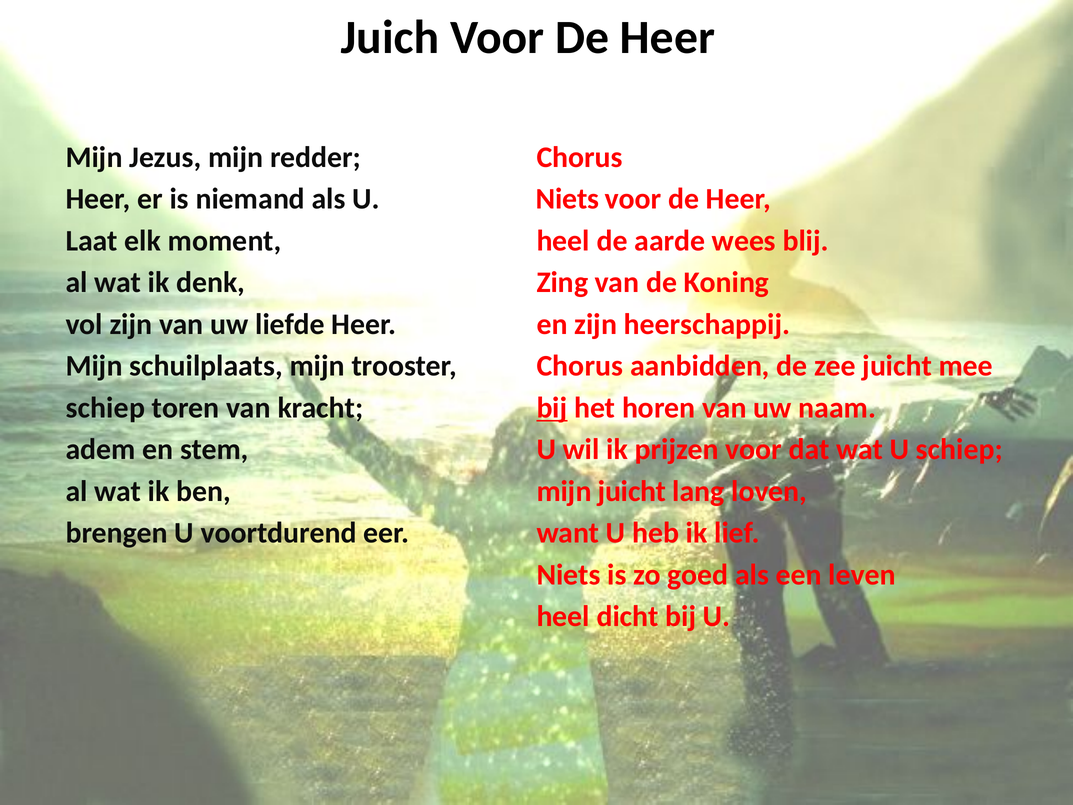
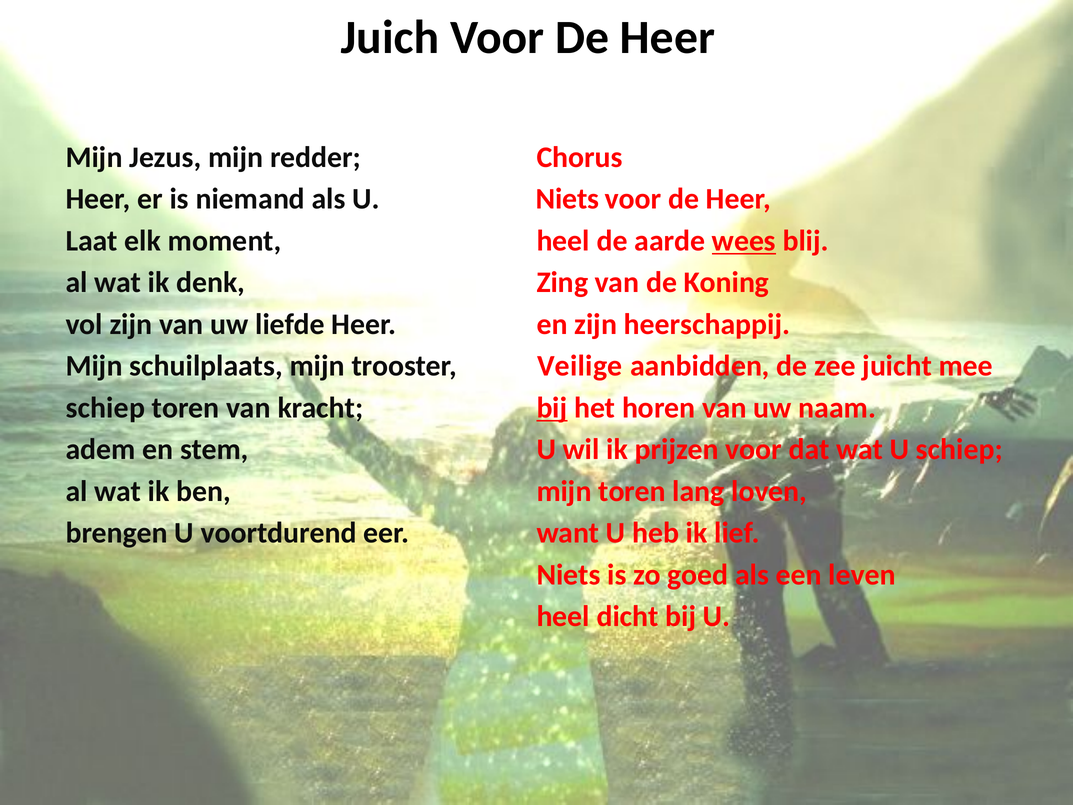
wees underline: none -> present (744, 241)
Chorus: Chorus -> Veilige (580, 366)
mijn juicht: juicht -> toren (632, 491)
